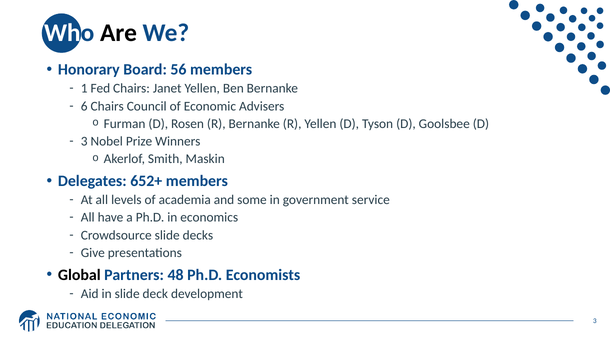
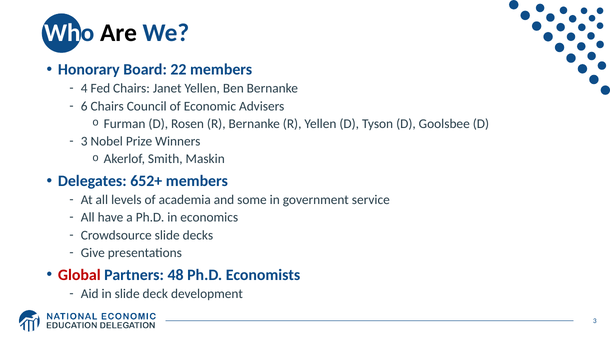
56: 56 -> 22 (178, 70)
1: 1 -> 4 (84, 89)
Global colour: black -> red (79, 275)
